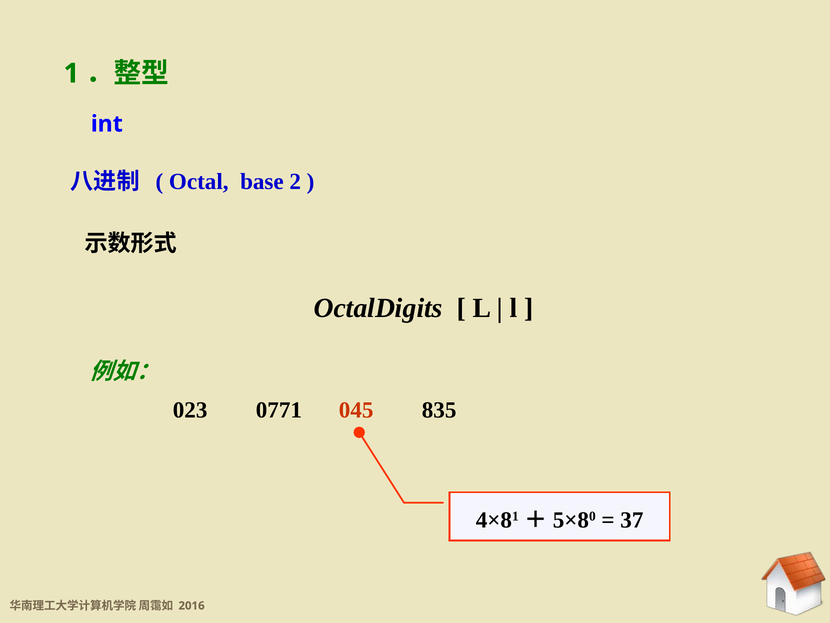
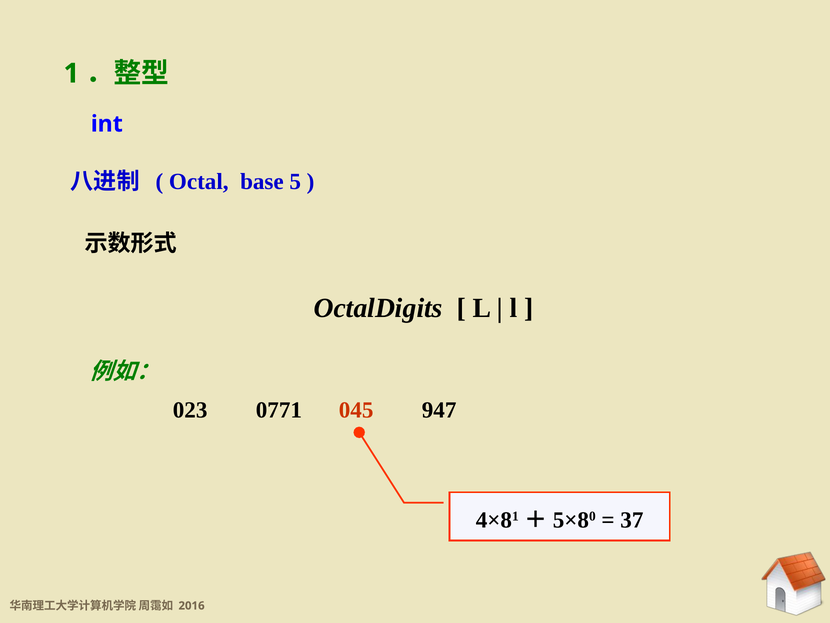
2: 2 -> 5 (295, 181)
835: 835 -> 947 (439, 410)
